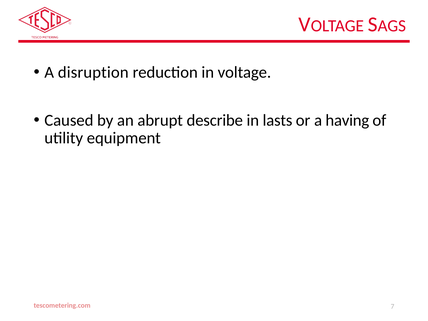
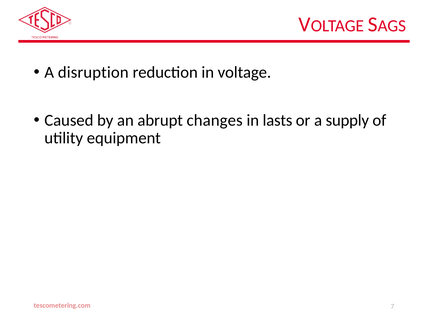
describe: describe -> changes (215, 120)
having: having -> supply (347, 120)
